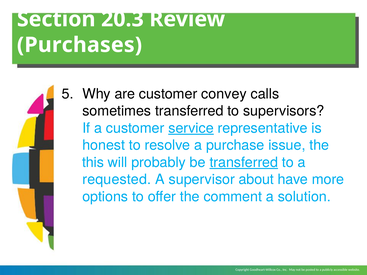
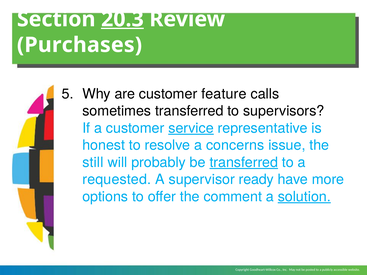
20.3 underline: none -> present (122, 19)
convey: convey -> feature (224, 94)
purchase: purchase -> concerns (235, 145)
this: this -> still (93, 162)
about: about -> ready (256, 180)
solution underline: none -> present (304, 197)
